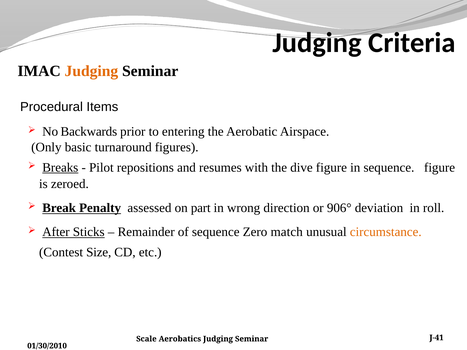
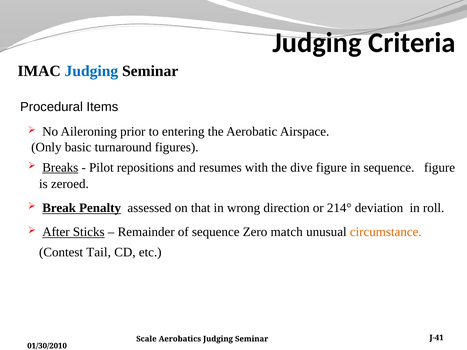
Judging colour: orange -> blue (91, 71)
Backwards: Backwards -> Aileroning (89, 132)
part: part -> that (201, 208)
906°: 906° -> 214° (339, 208)
Size: Size -> Tail (99, 252)
